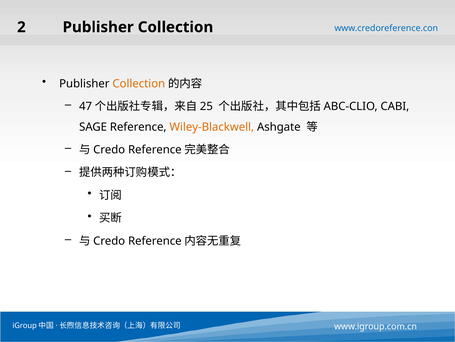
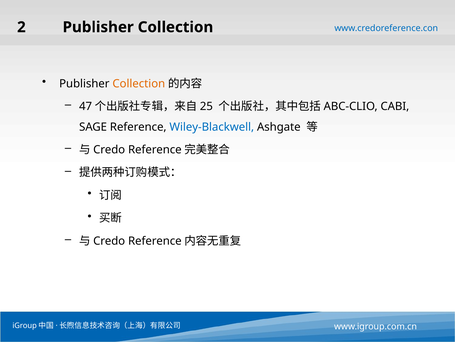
Wiley-Blackwell colour: orange -> blue (212, 127)
